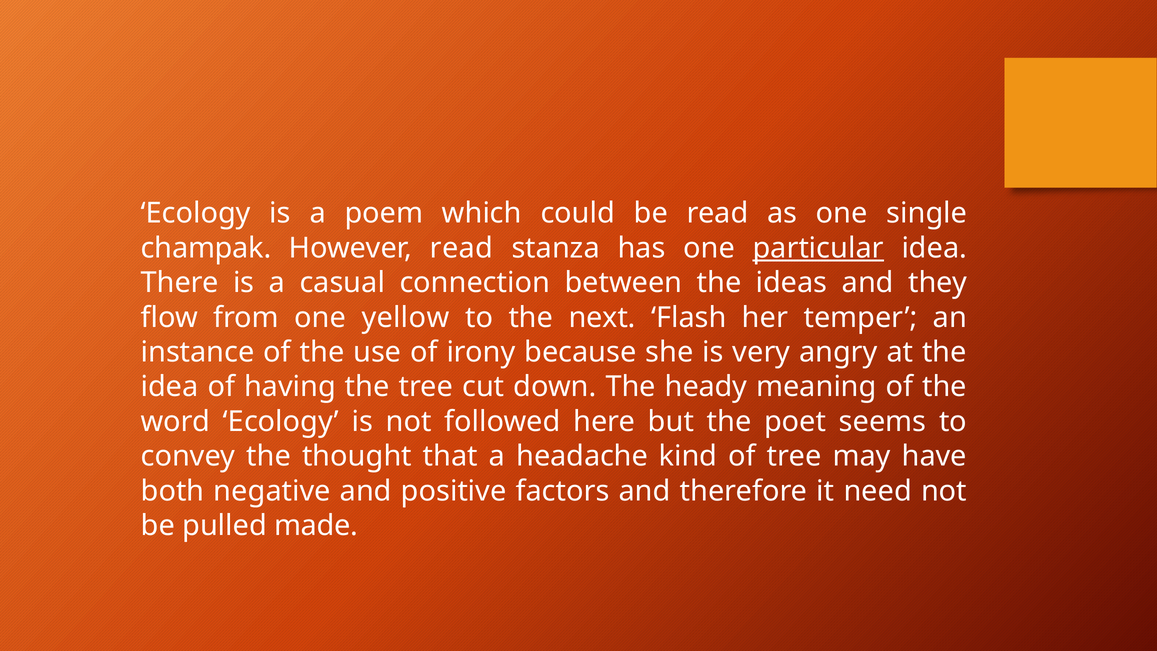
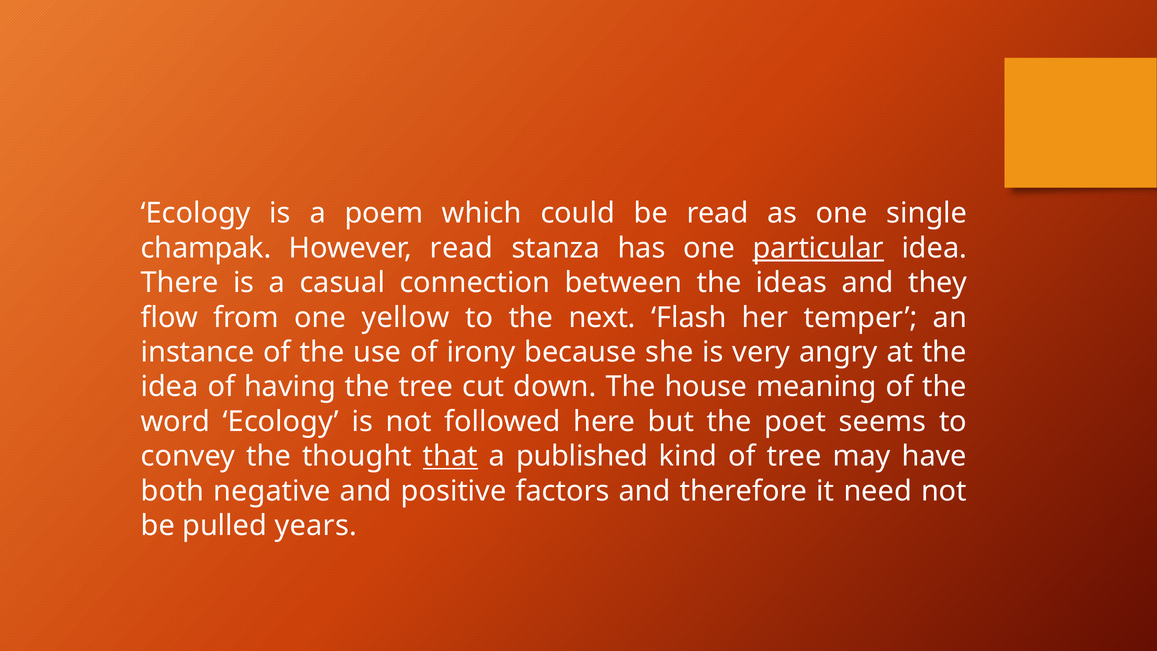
heady: heady -> house (706, 387)
that underline: none -> present (450, 456)
headache: headache -> published (582, 456)
made: made -> years (316, 526)
